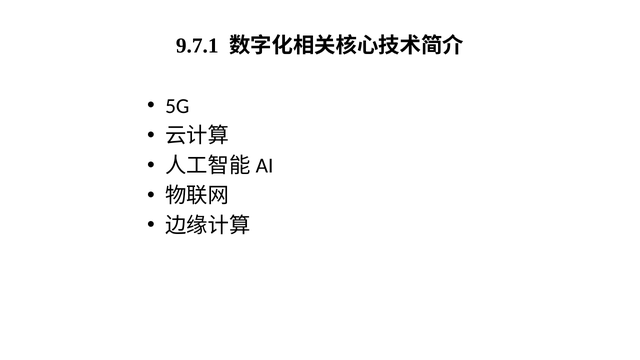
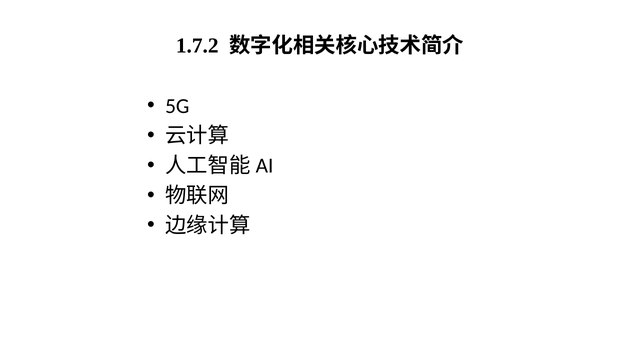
9.7.1: 9.7.1 -> 1.7.2 (197, 46)
